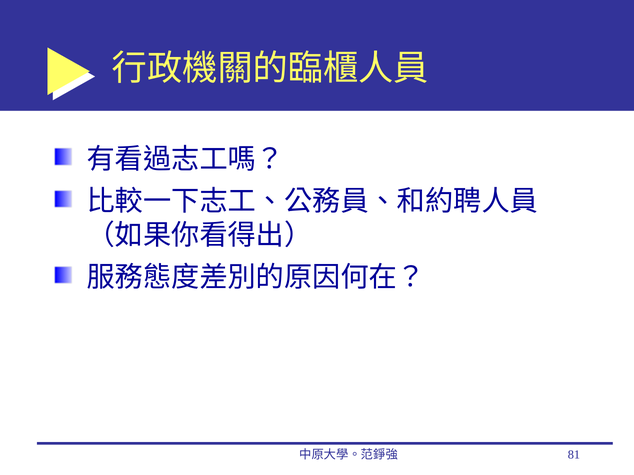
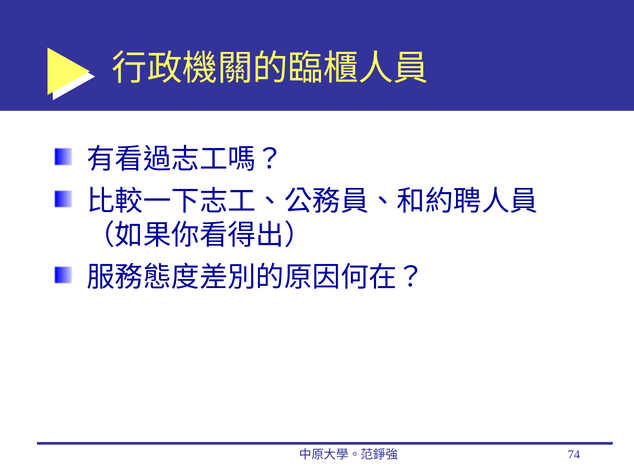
81: 81 -> 74 (574, 455)
